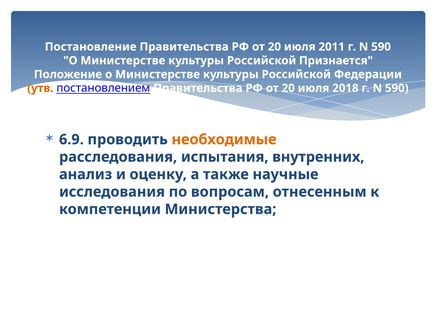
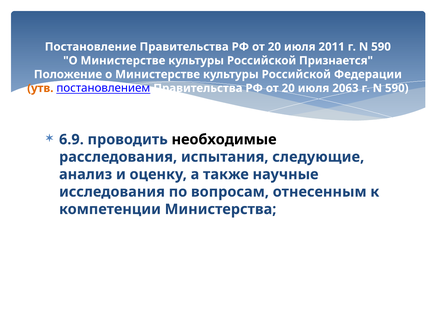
2018: 2018 -> 2063 (345, 88)
необходимые colour: orange -> black (224, 139)
внутренних: внутренних -> следующие (318, 157)
